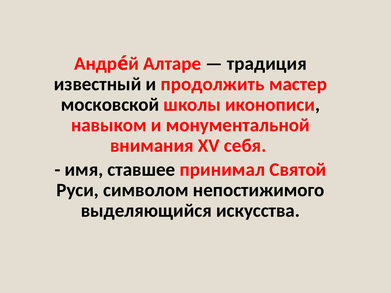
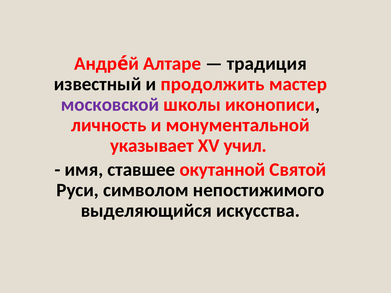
московской colour: black -> purple (110, 105)
навыком: навыком -> личность (109, 125)
внимания: внимания -> указывает (152, 146)
себя: себя -> учил (245, 146)
принимал: принимал -> окутанной (222, 170)
